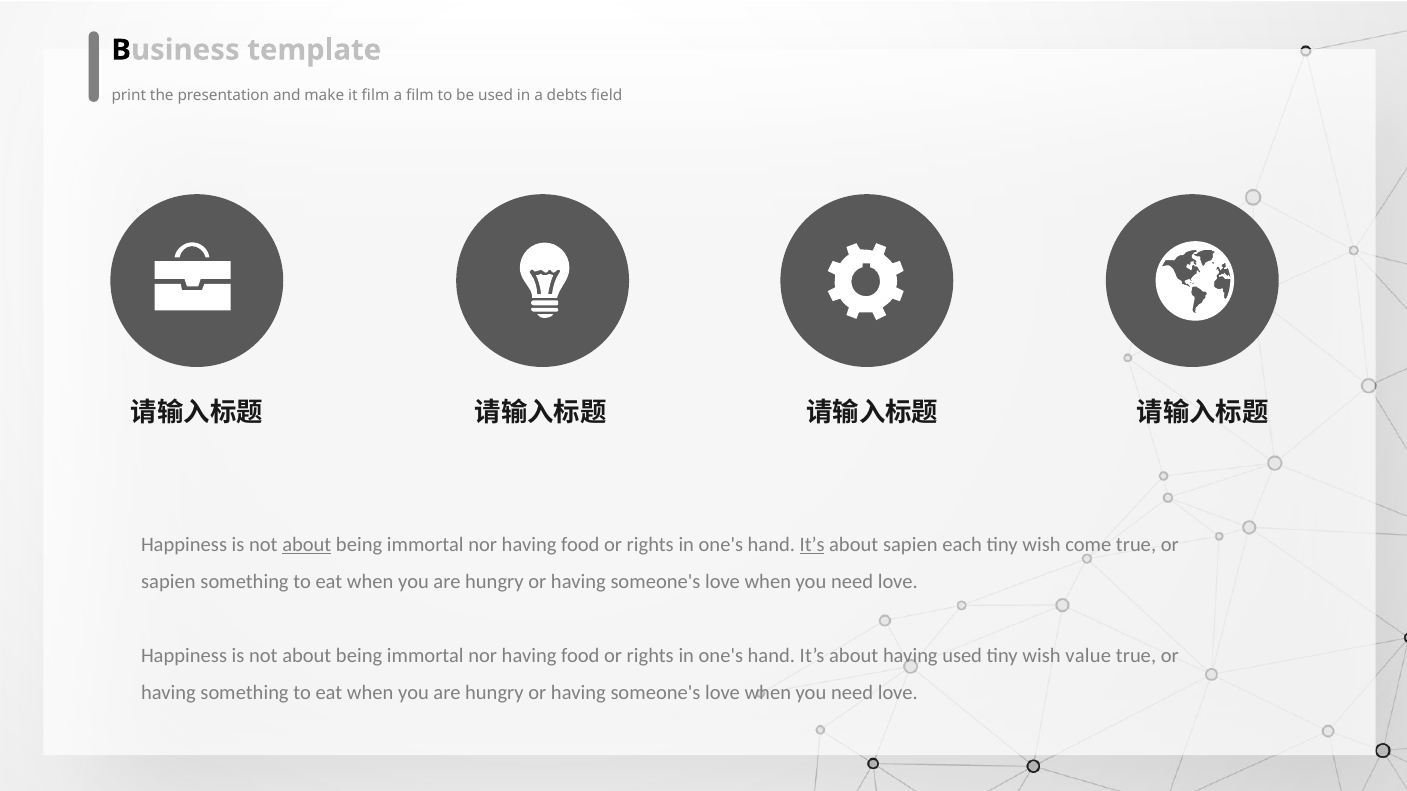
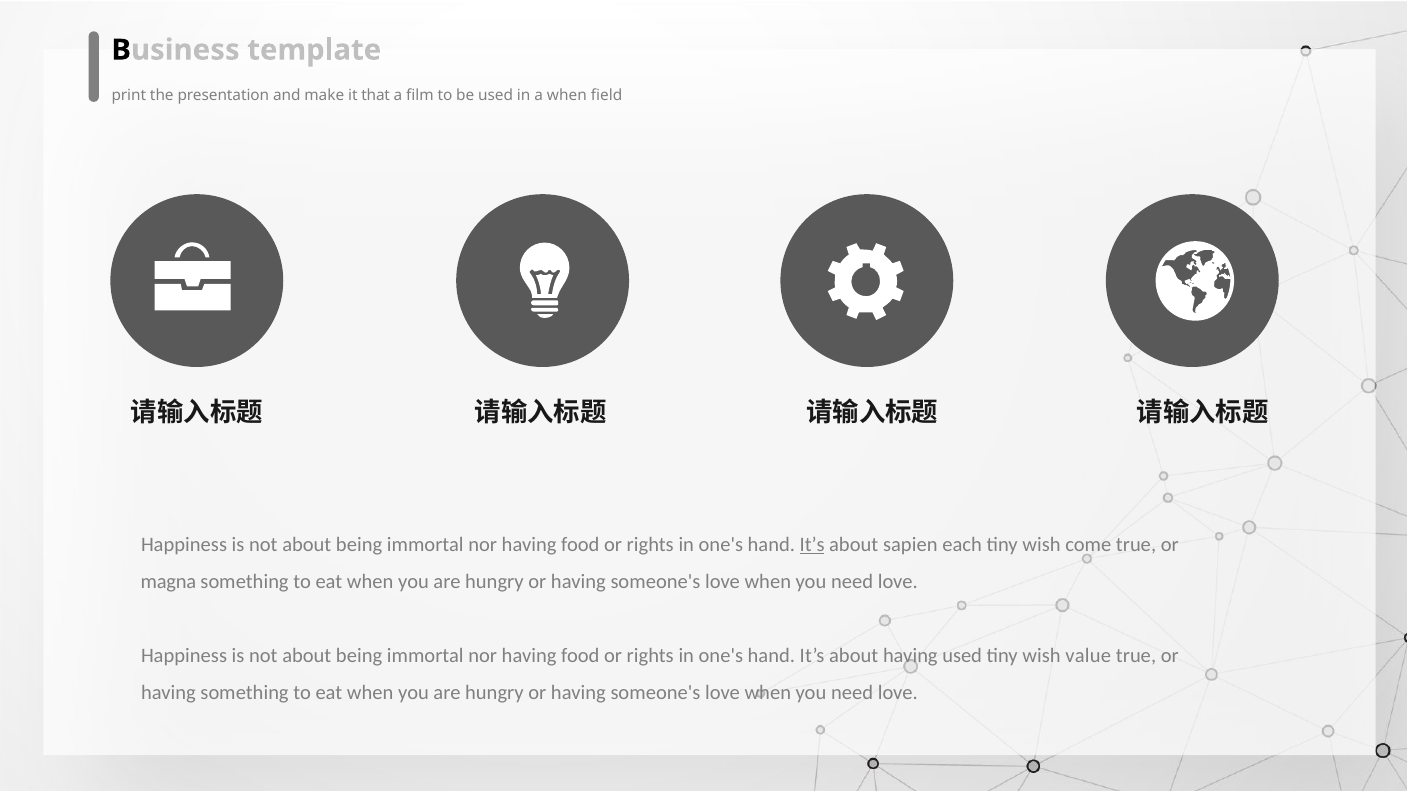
it film: film -> that (376, 96)
a debts: debts -> when (567, 96)
about underline: present -> none (307, 545)
sapien: sapien -> magna (168, 582)
